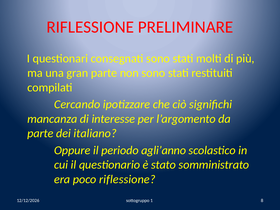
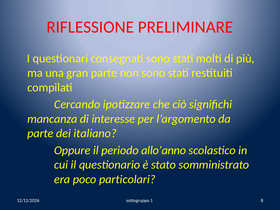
agli’anno: agli’anno -> allo’anno (164, 150)
poco riflessione: riflessione -> particolari (127, 179)
